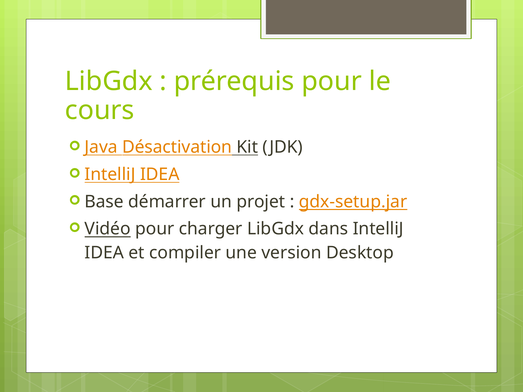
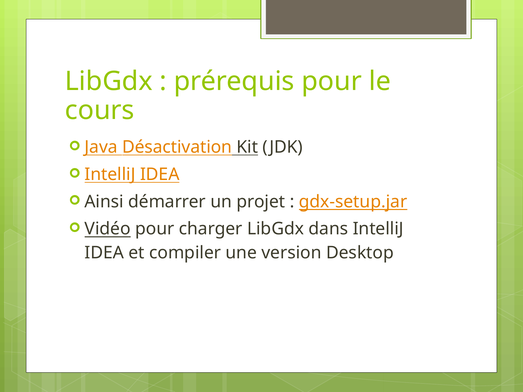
Base: Base -> Ainsi (104, 202)
